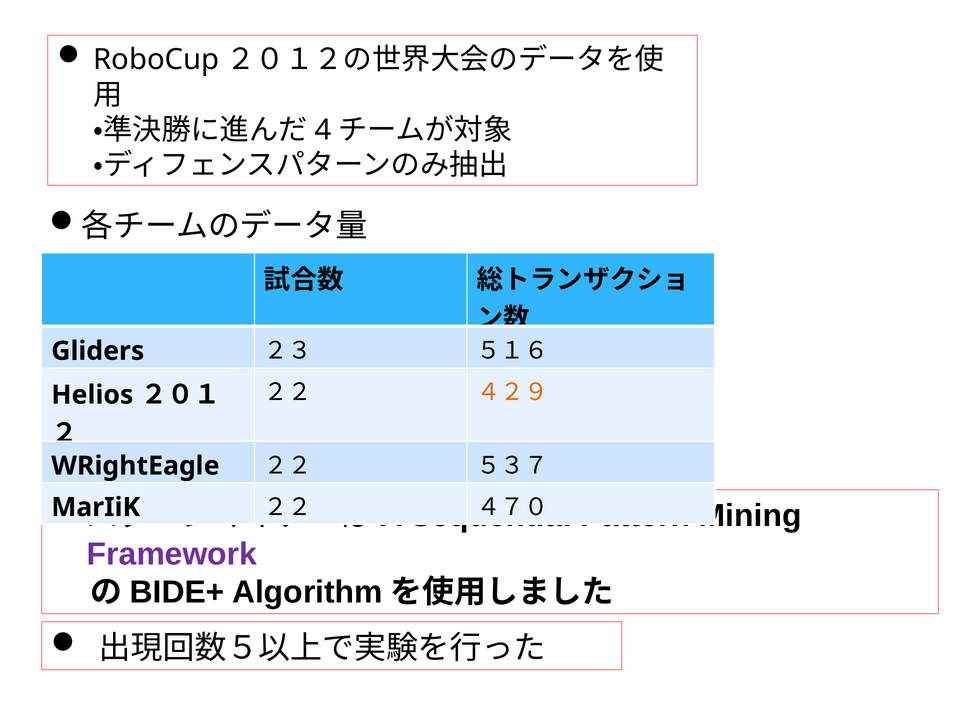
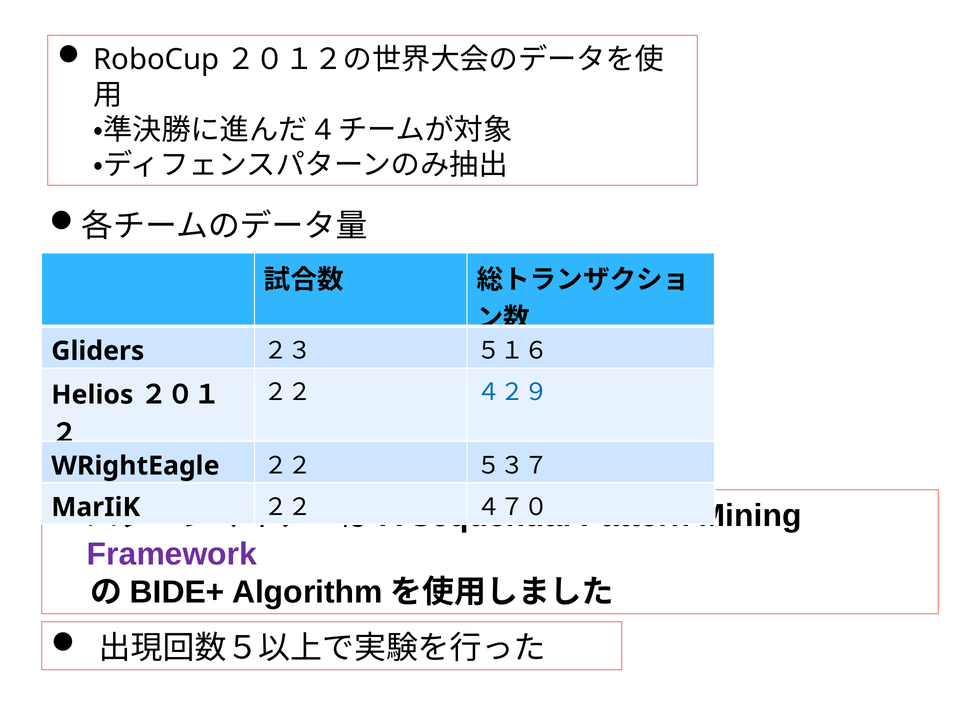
４２９ colour: orange -> blue (512, 393)
